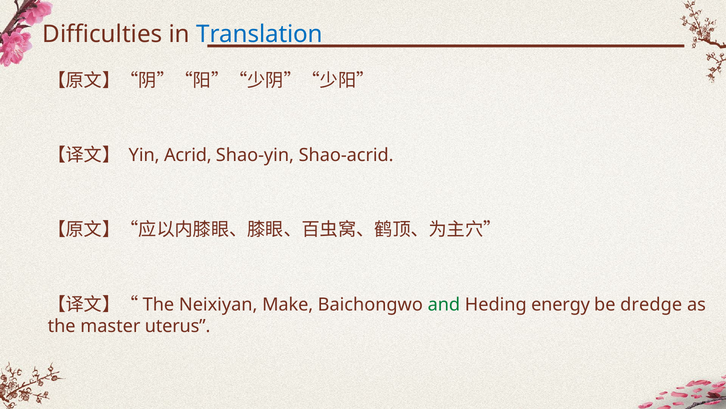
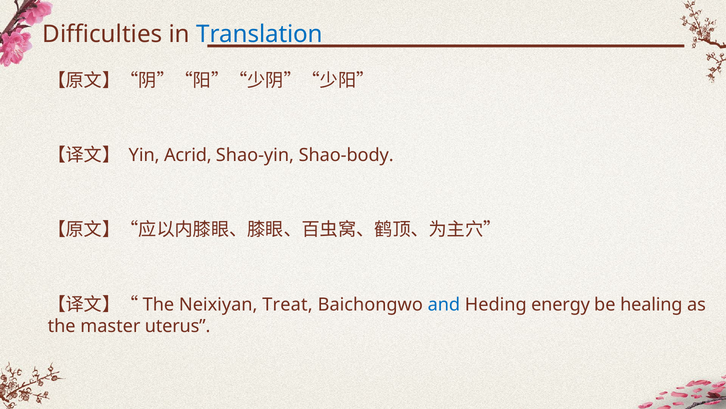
Shao-acrid: Shao-acrid -> Shao-body (346, 155)
Make: Make -> Treat (287, 304)
and colour: green -> blue (444, 304)
dredge: dredge -> healing (651, 304)
